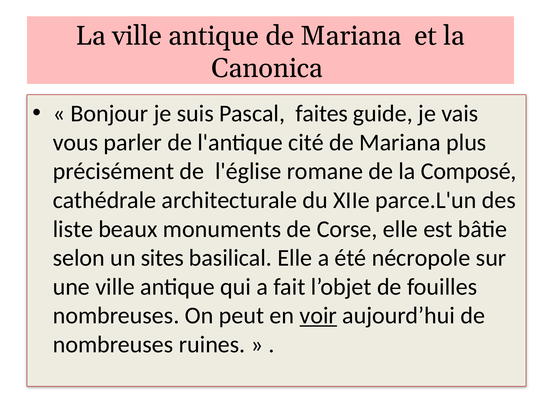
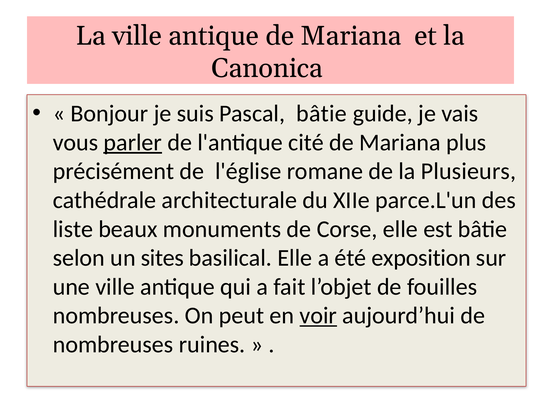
Pascal faites: faites -> bâtie (322, 113)
parler underline: none -> present (133, 142)
Composé: Composé -> Plusieurs (468, 171)
nécropole: nécropole -> exposition (421, 258)
